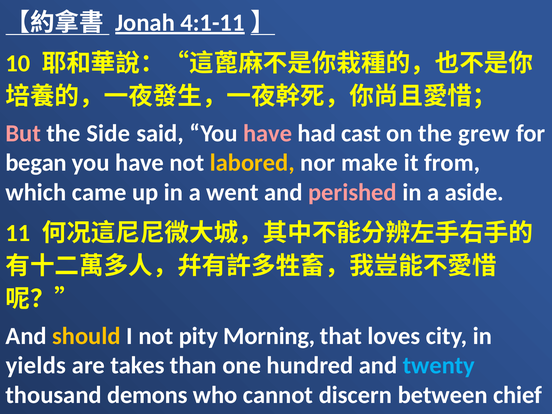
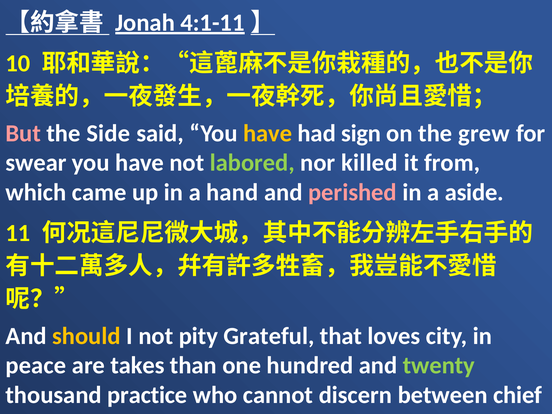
have colour: pink -> yellow (268, 133)
cast: cast -> sign (361, 133)
began: began -> swear (36, 163)
labored colour: yellow -> light green (252, 163)
make: make -> killed (369, 163)
a went: went -> hand (232, 192)
Morning: Morning -> Grateful (269, 336)
yields: yields -> peace (36, 365)
twenty colour: light blue -> light green (439, 365)
demons: demons -> practice (147, 395)
